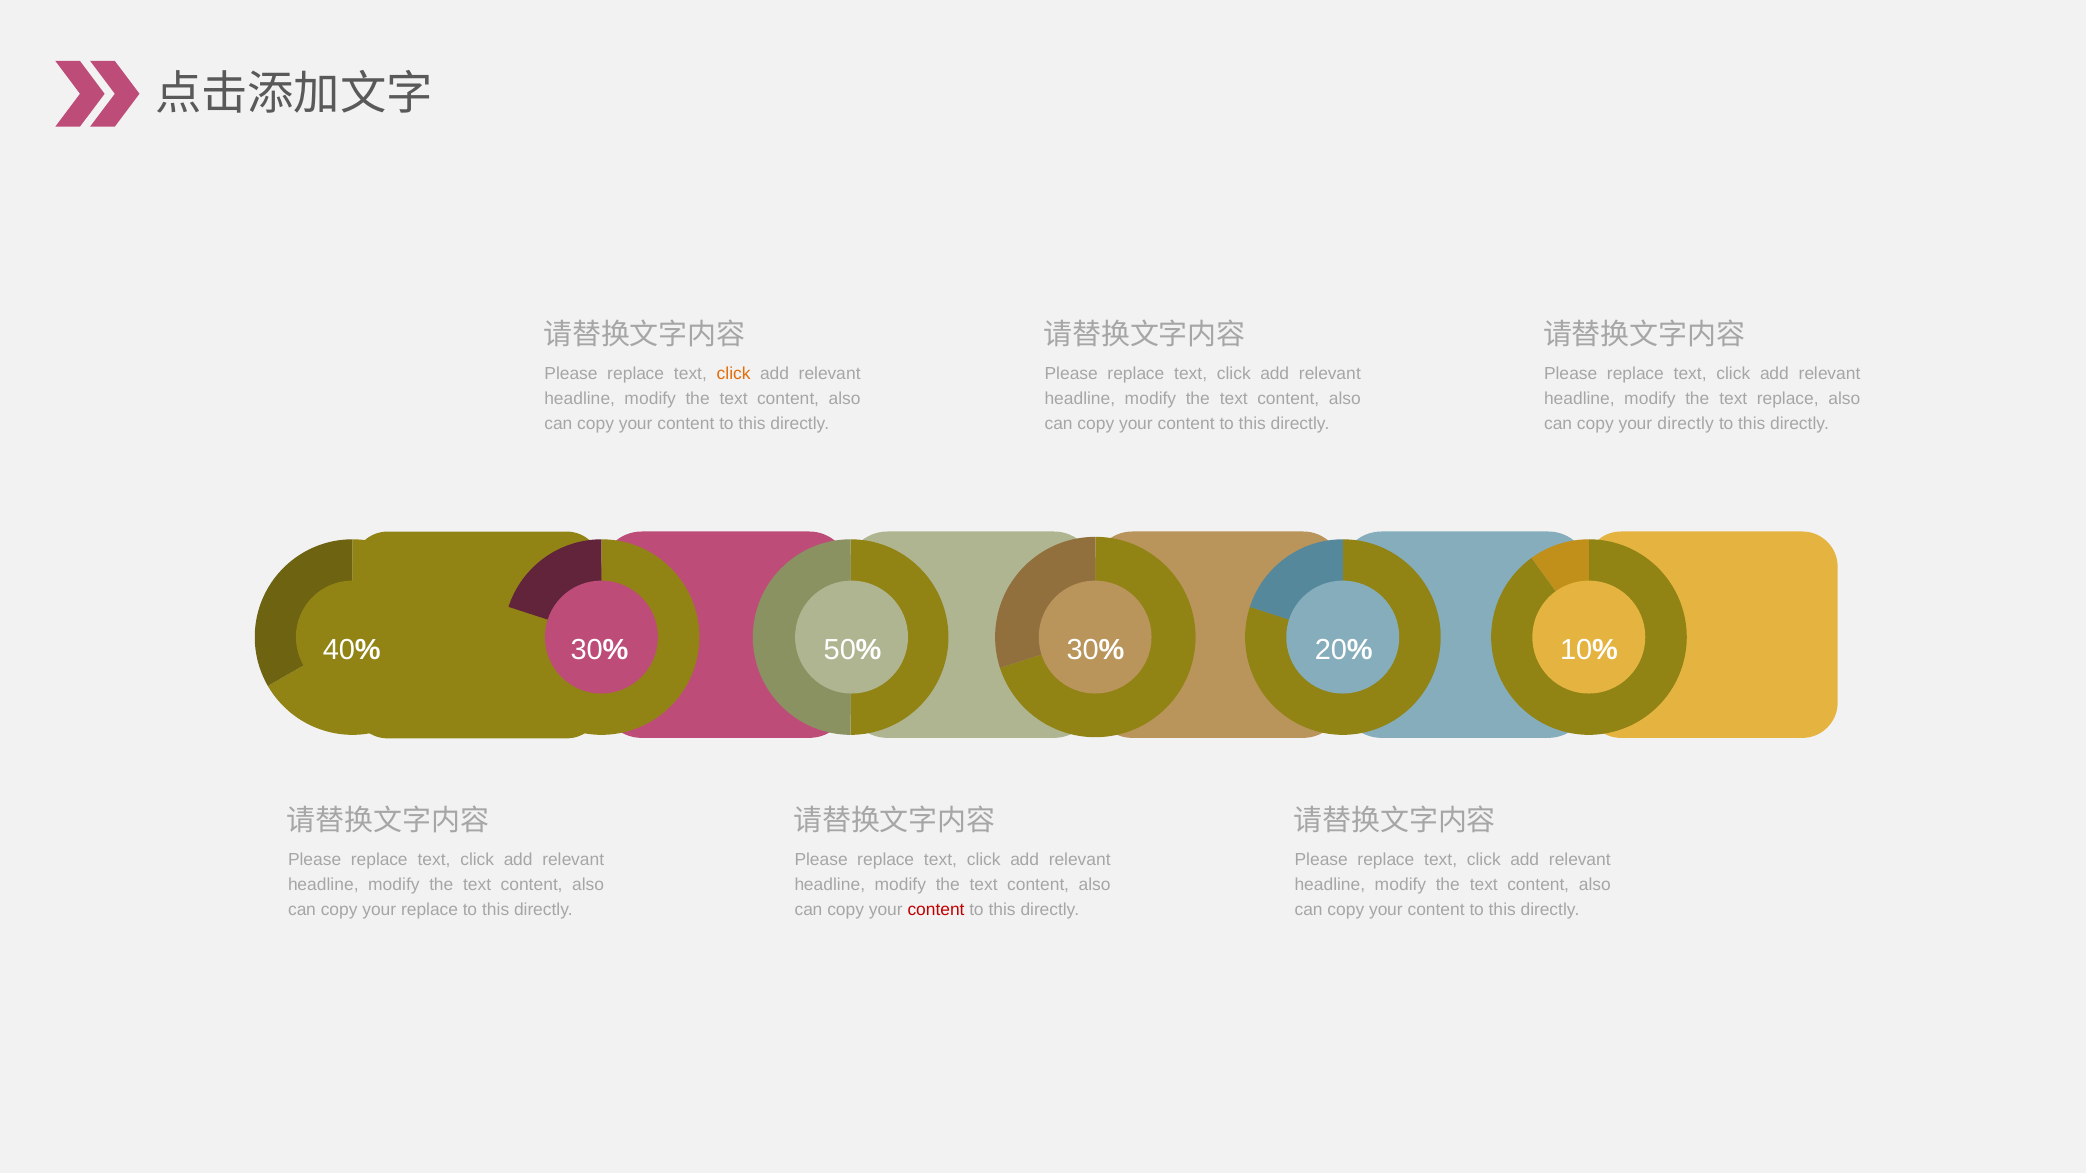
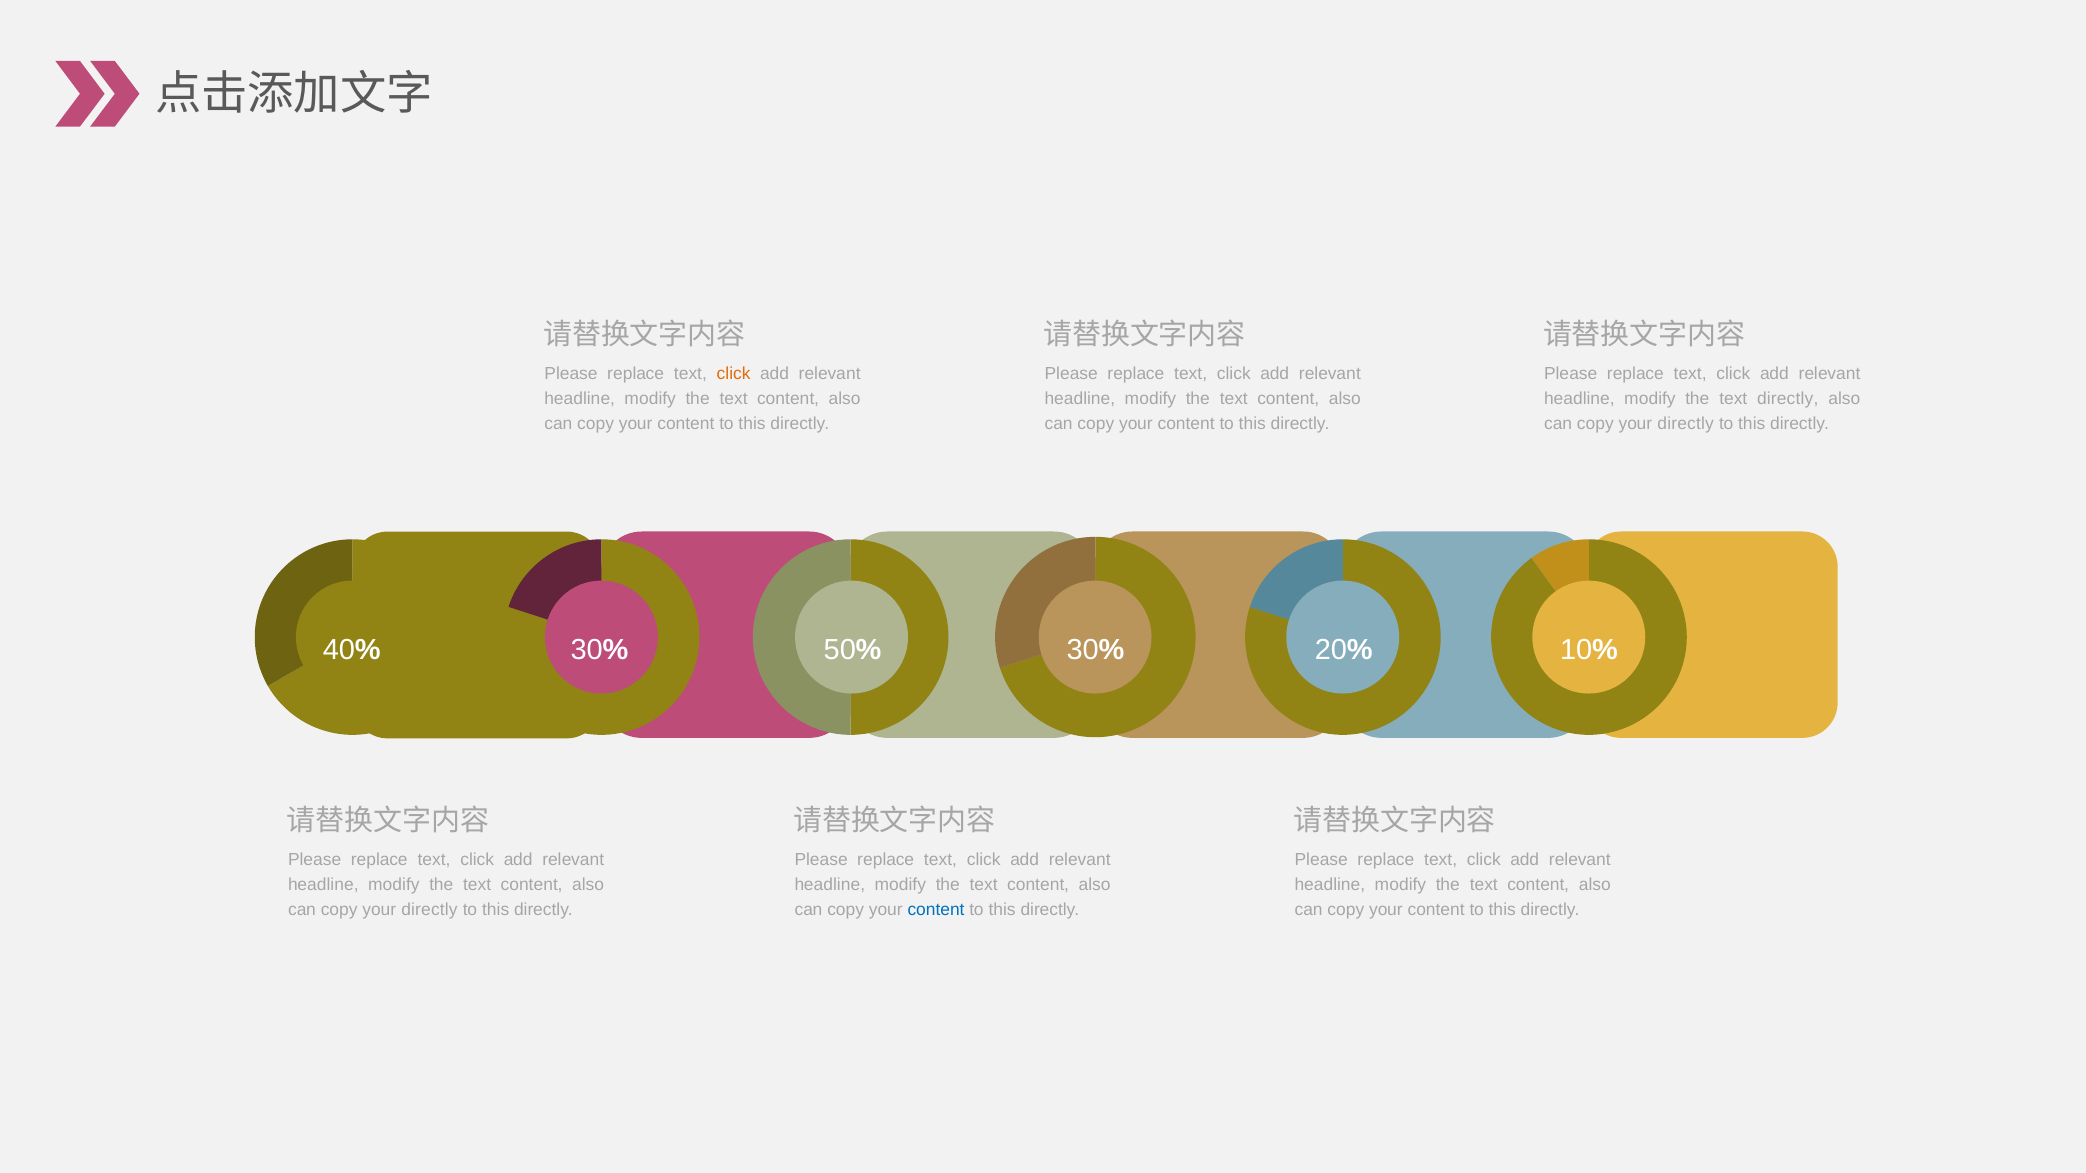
text replace: replace -> directly (1788, 399)
replace: replace -> directly (429, 910)
content colour: red -> blue (936, 910)
